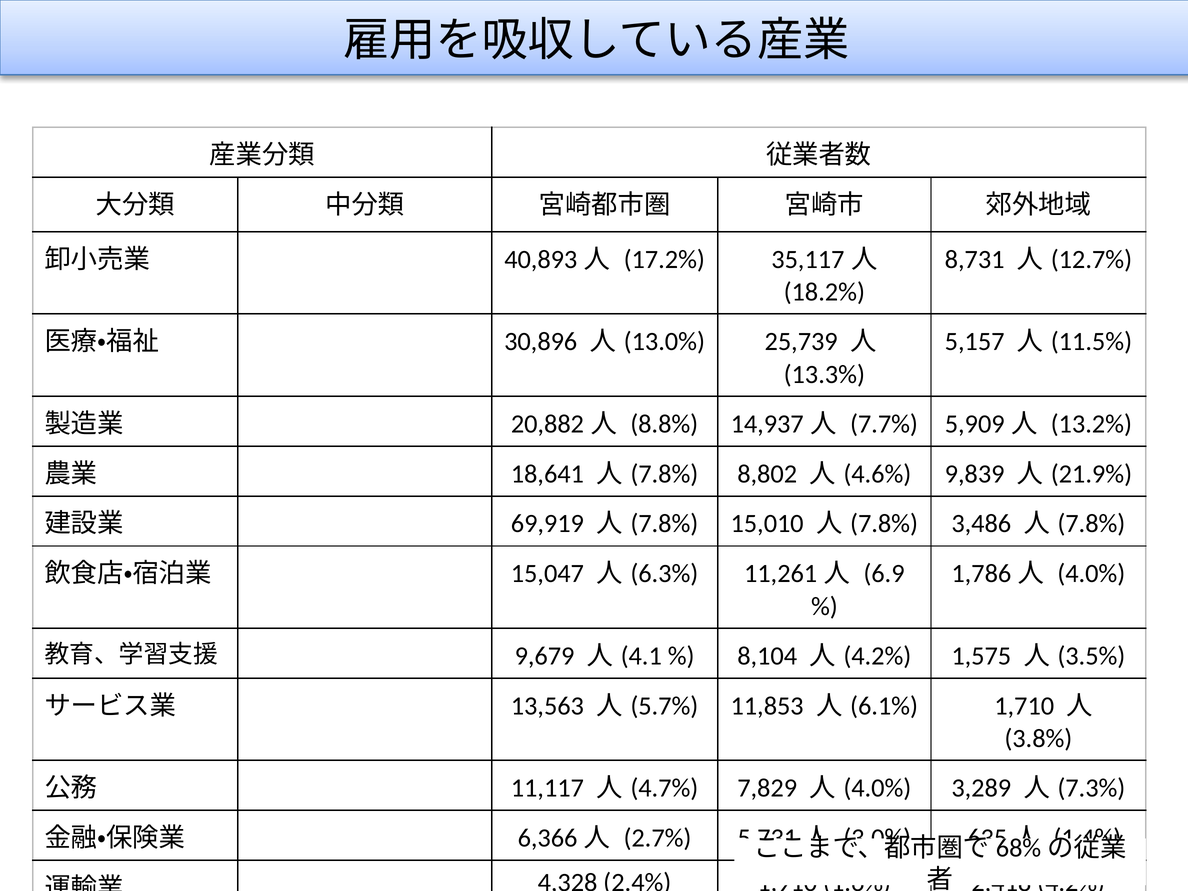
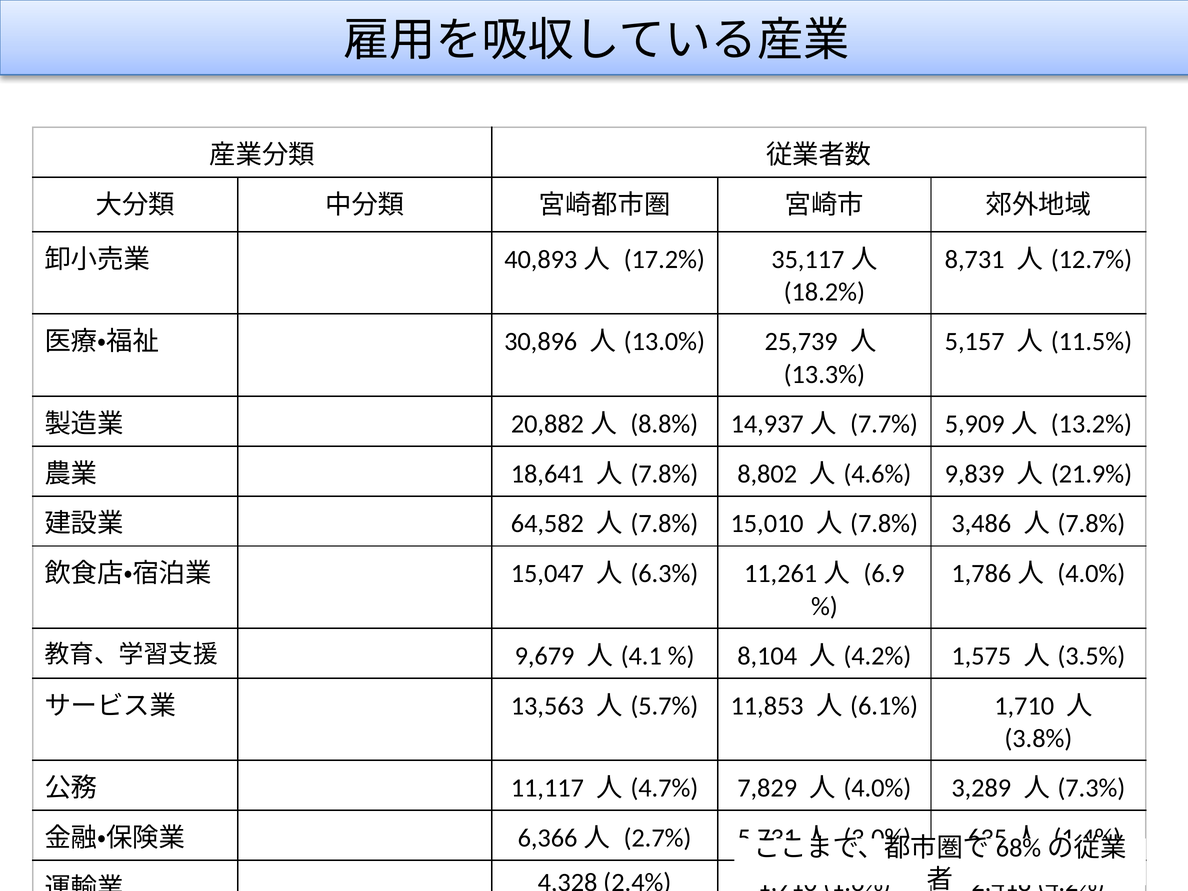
69,919: 69,919 -> 64,582 (547, 524)
